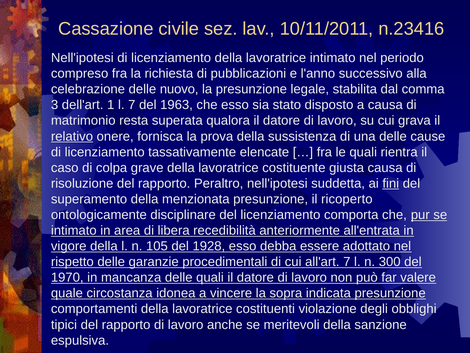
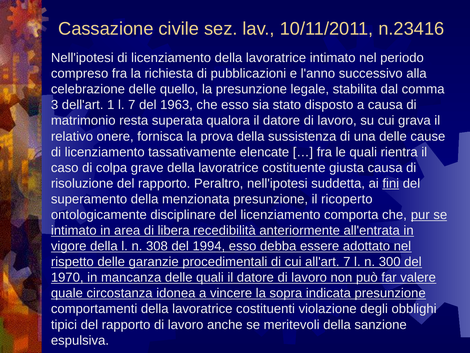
nuovo: nuovo -> quello (179, 89)
relativo underline: present -> none (72, 136)
105: 105 -> 308 (157, 246)
1928: 1928 -> 1994 (209, 246)
